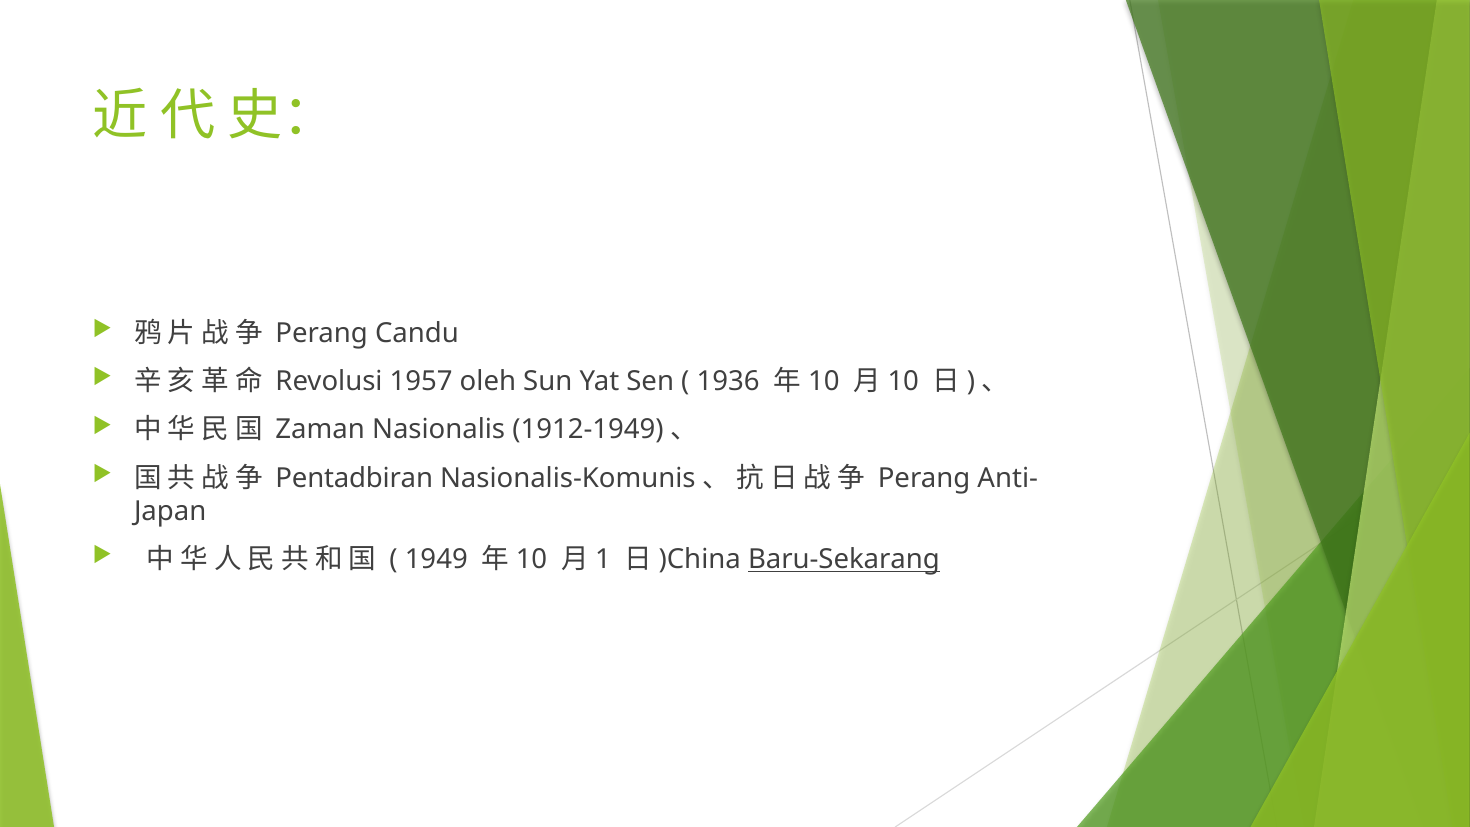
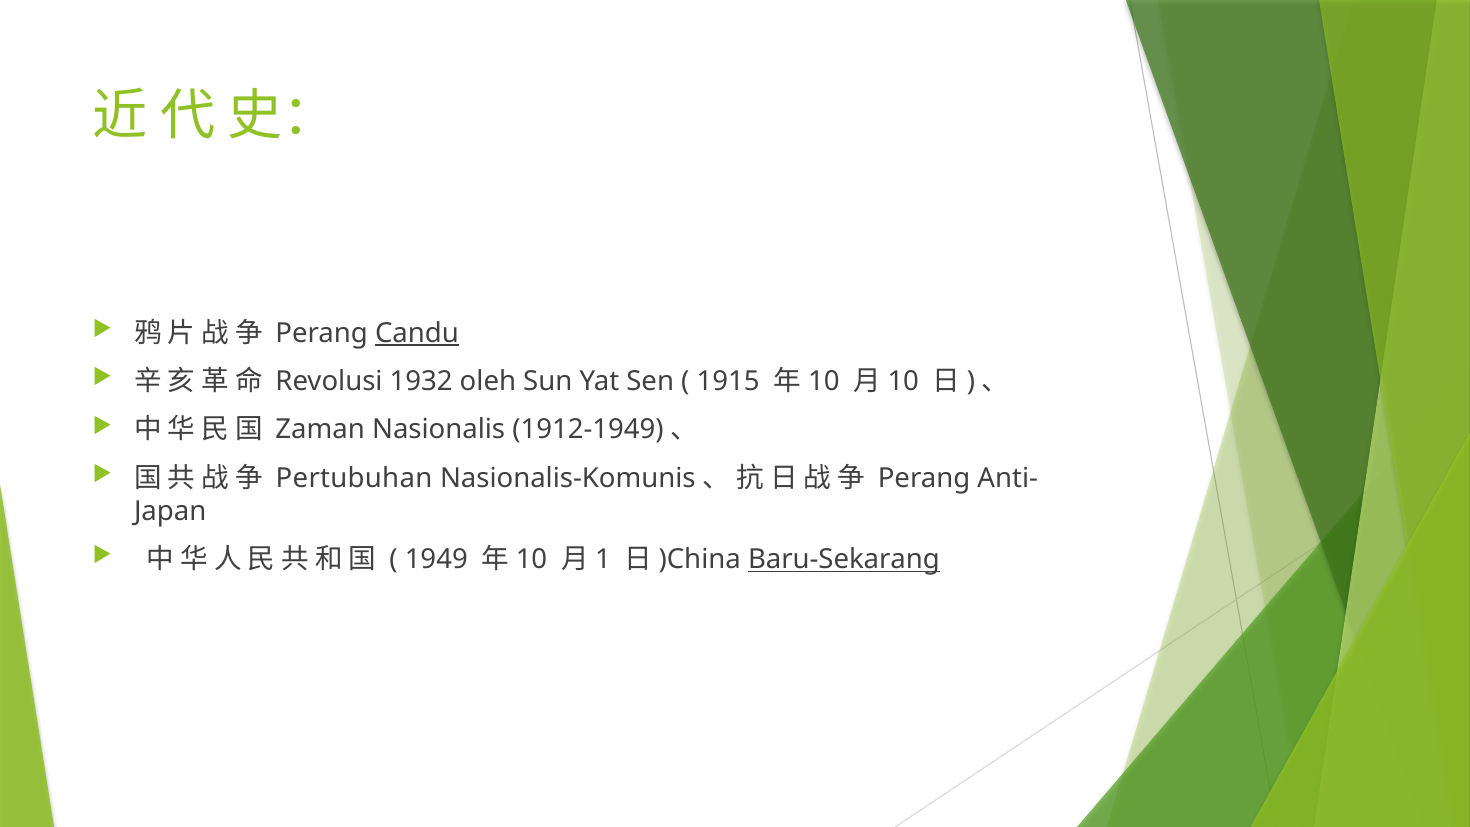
Candu underline: none -> present (417, 333)
1957: 1957 -> 1932 (421, 381)
1936: 1936 -> 1915 (728, 381)
Pentadbiran: Pentadbiran -> Pertubuhan (354, 478)
